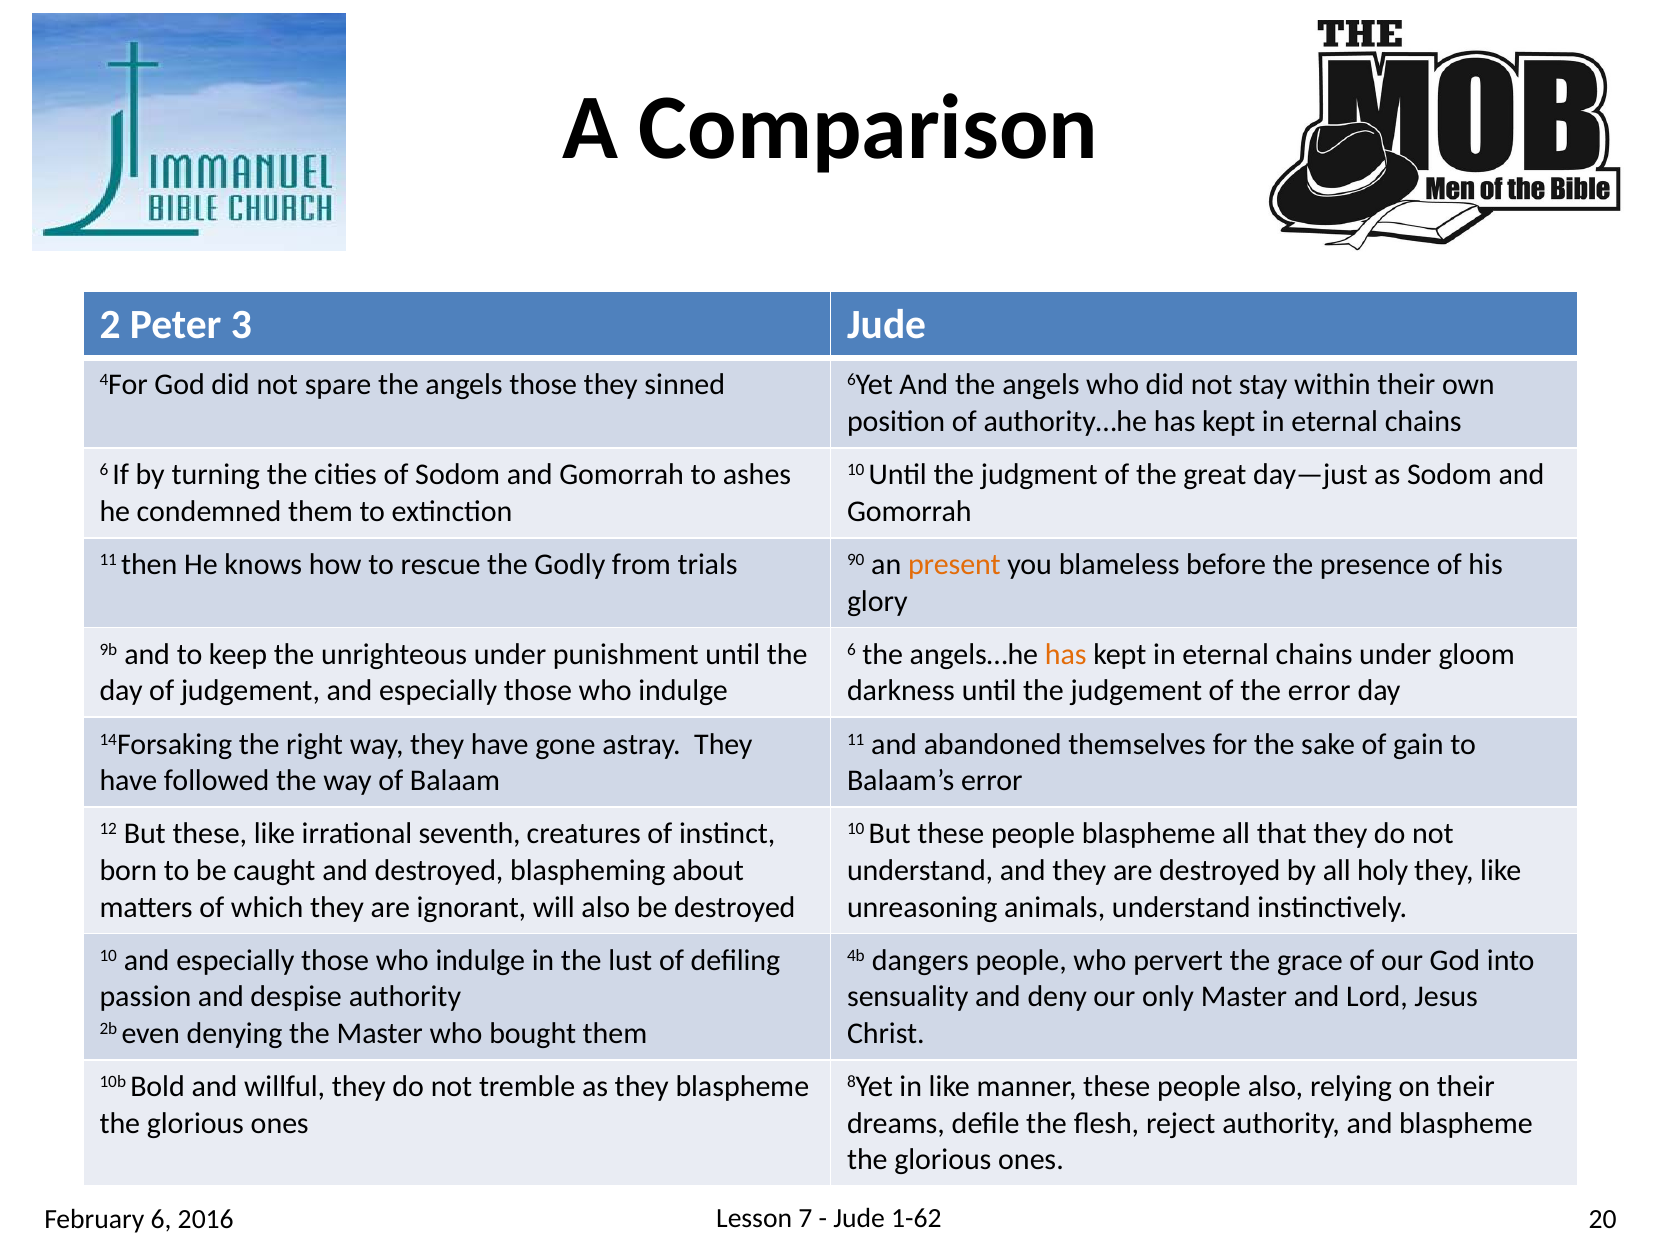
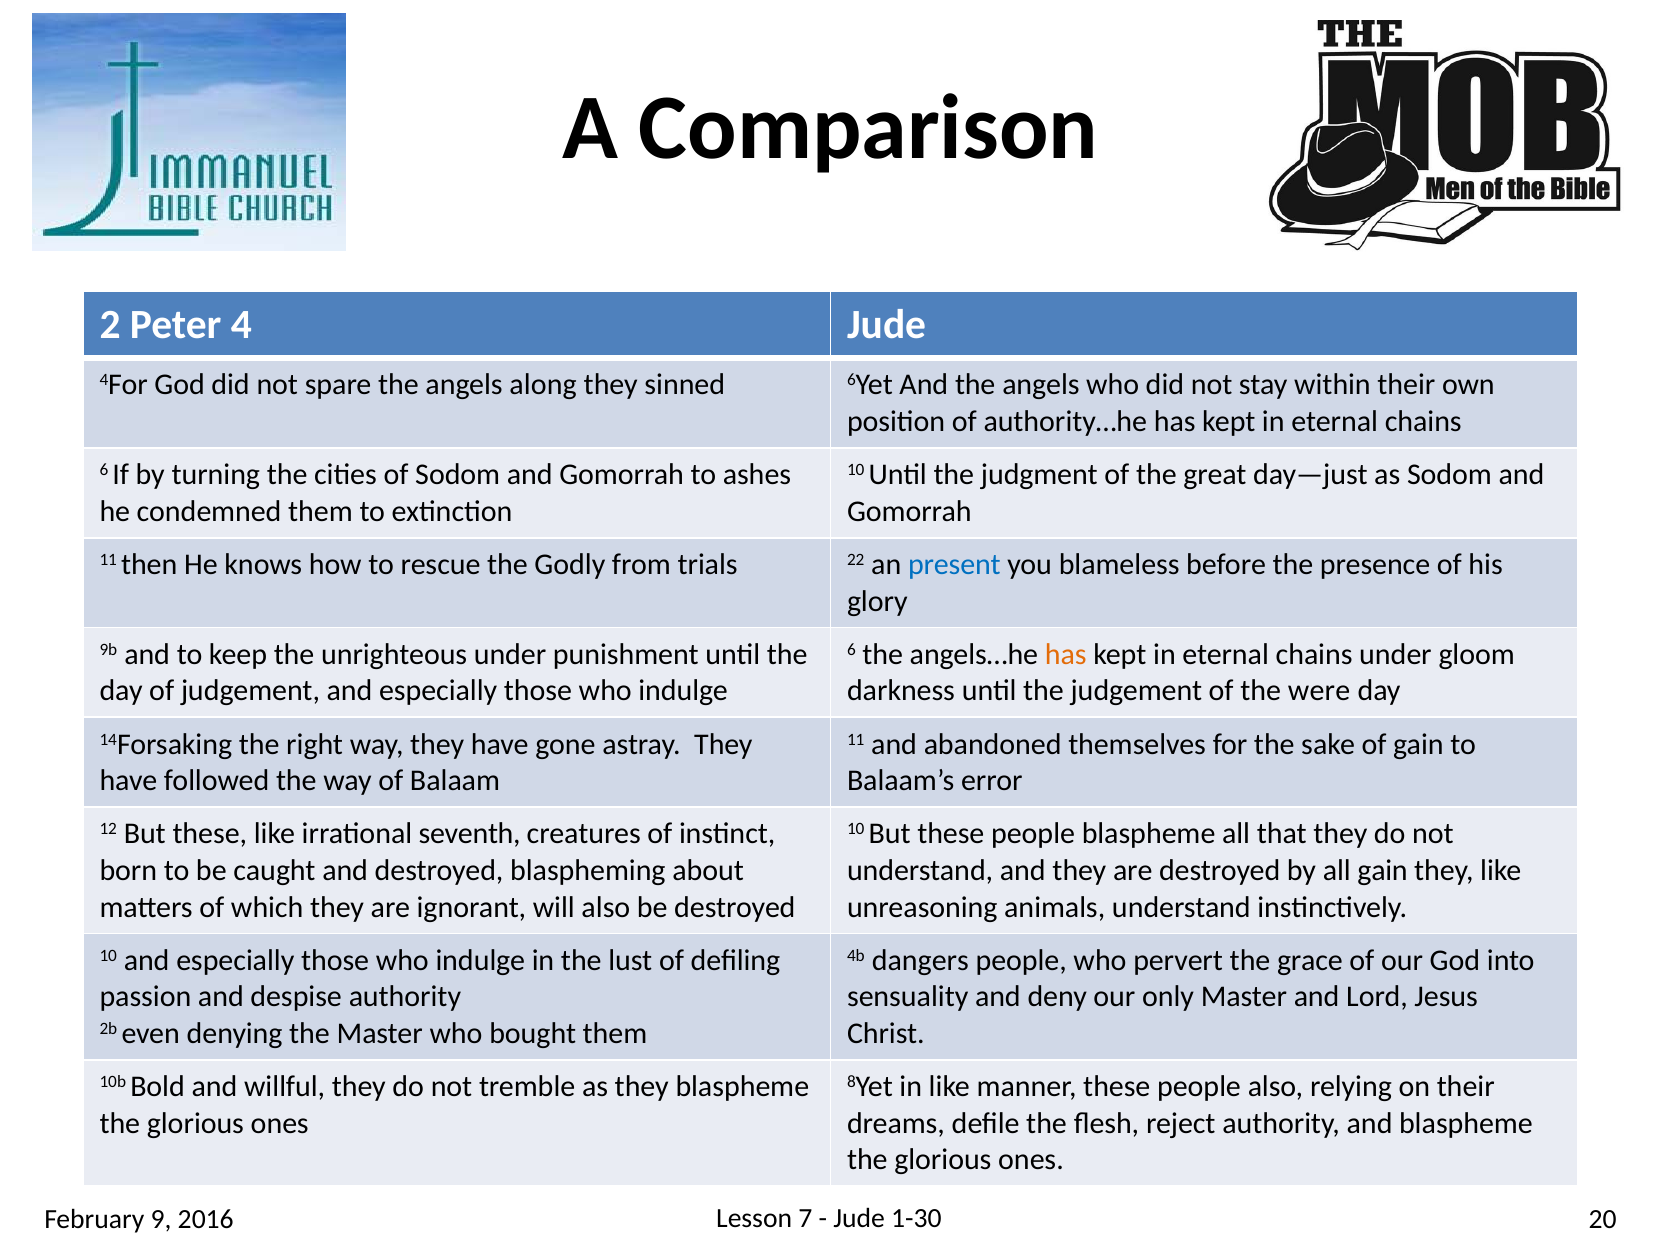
3: 3 -> 4 (241, 325)
angels those: those -> along (543, 385)
90: 90 -> 22 (856, 560)
present colour: orange -> blue (954, 565)
the error: error -> were (1319, 691)
all holy: holy -> gain (1383, 870)
February 6: 6 -> 9 (161, 1219)
1-62: 1-62 -> 1-30 (916, 1219)
